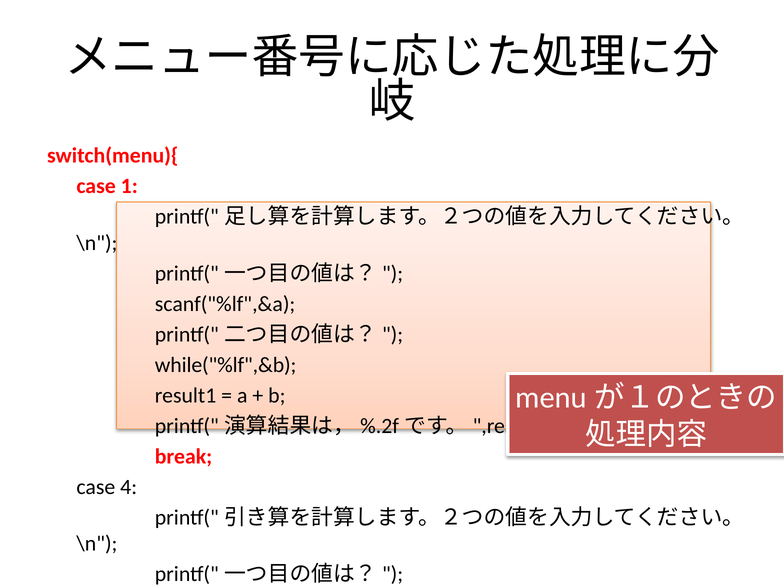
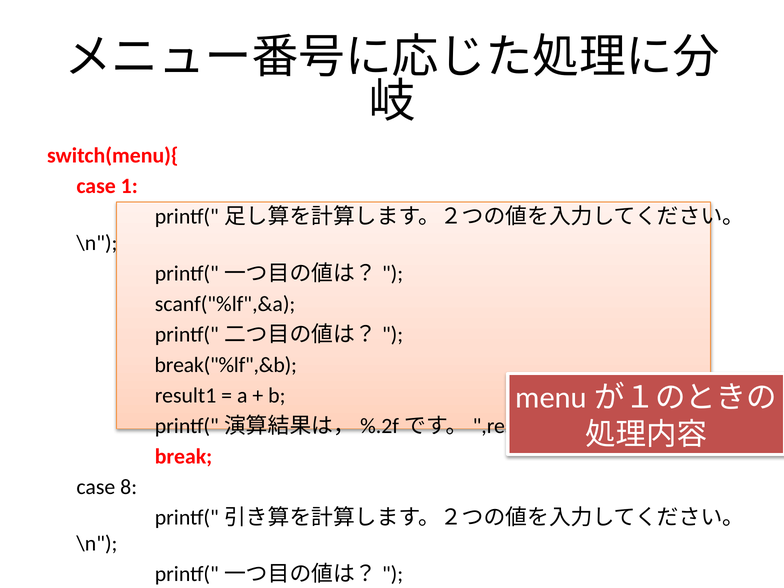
while("%lf",&b: while("%lf",&b -> break("%lf",&b (226, 365)
4: 4 -> 8 (129, 487)
